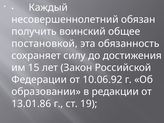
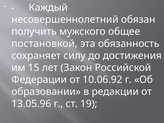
воинский: воинский -> мужского (82, 32)
13.01.86: 13.01.86 -> 13.05.96 (31, 104)
